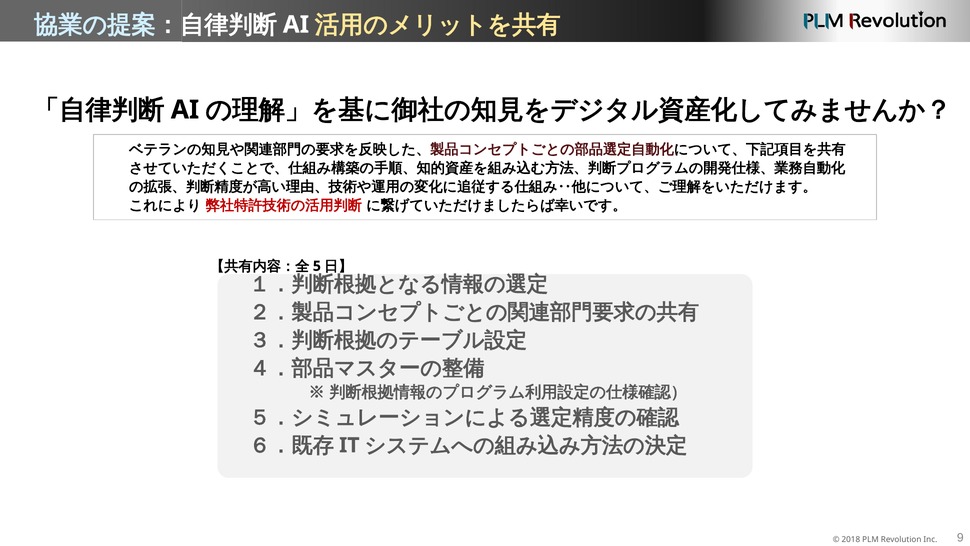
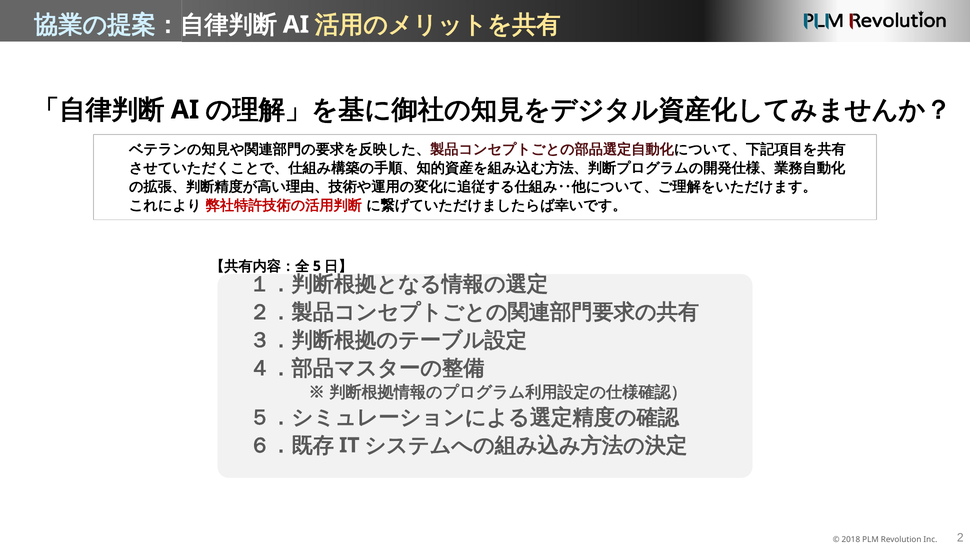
9: 9 -> 2 (960, 537)
